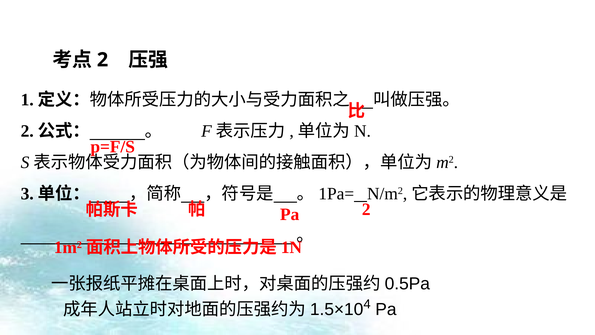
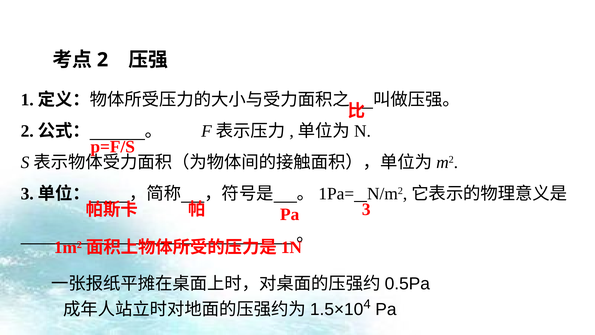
Pa 2: 2 -> 3 (366, 209)
